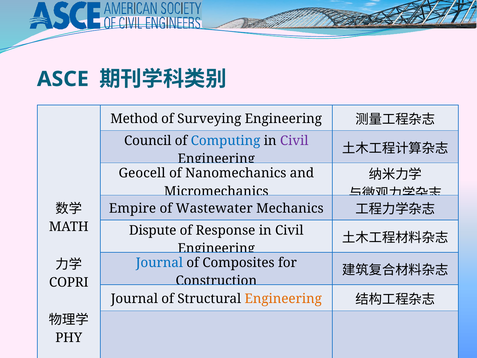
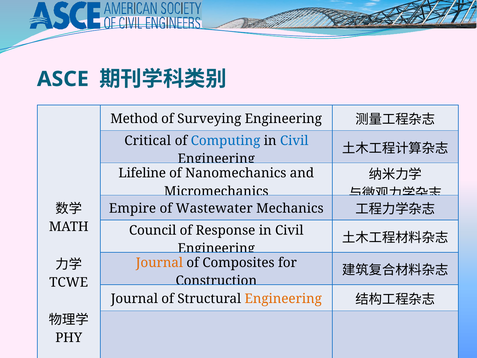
Council: Council -> Critical (148, 141)
Civil colour: purple -> blue (294, 141)
Geocell: Geocell -> Lifeline (142, 173)
Dispute: Dispute -> Council (153, 230)
Journal colour: blue -> orange (159, 263)
COPRI: COPRI -> TCWE (69, 282)
